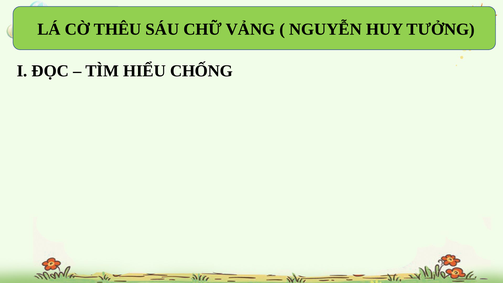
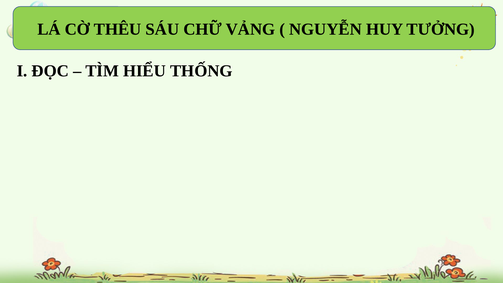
CHỐNG: CHỐNG -> THỐNG (201, 71)
